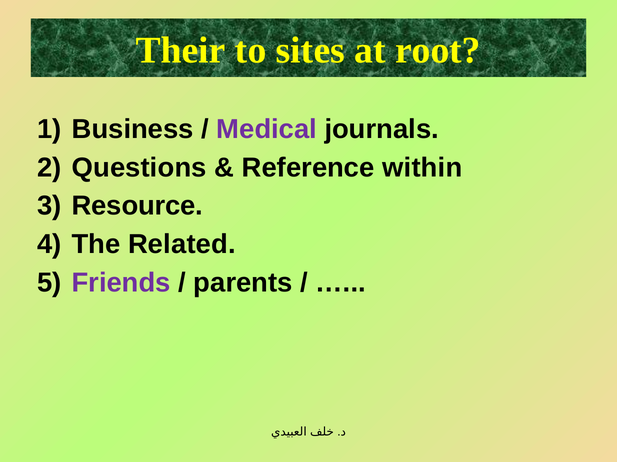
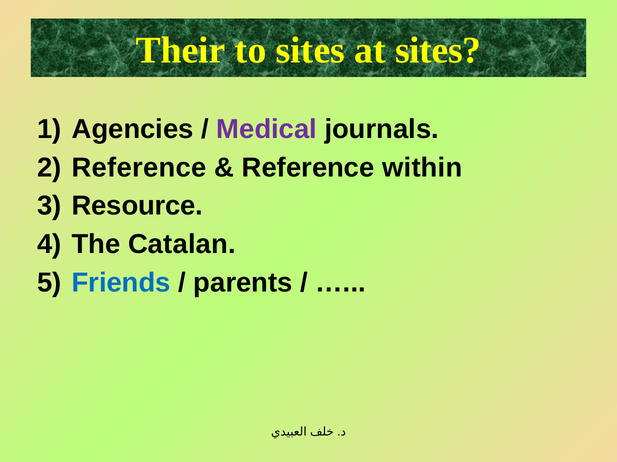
at root: root -> sites (438, 50)
Business: Business -> Agencies (133, 129)
Questions: Questions -> Reference (139, 168)
Related: Related -> Catalan (182, 245)
Friends colour: purple -> blue (121, 283)
